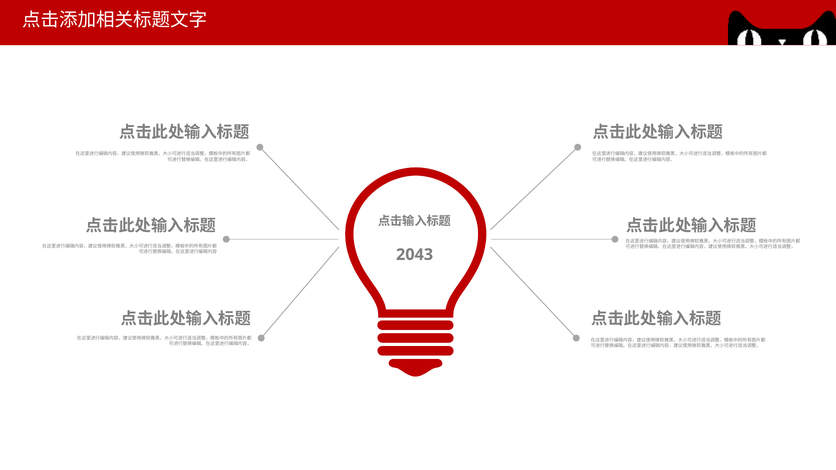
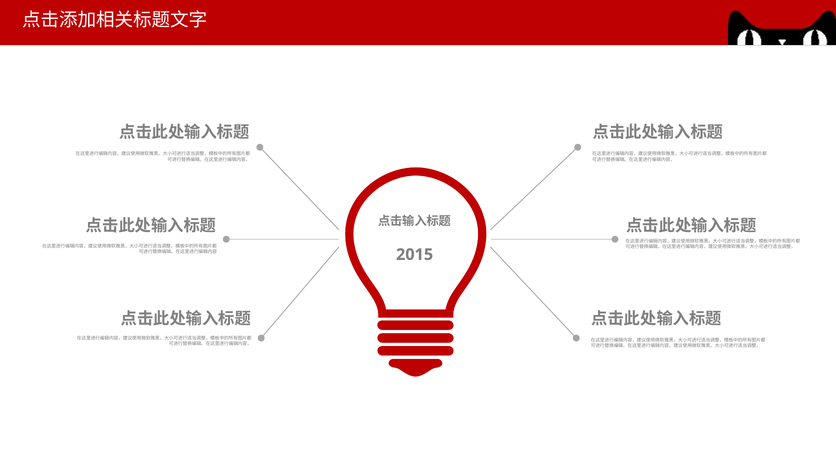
2043: 2043 -> 2015 (415, 255)
